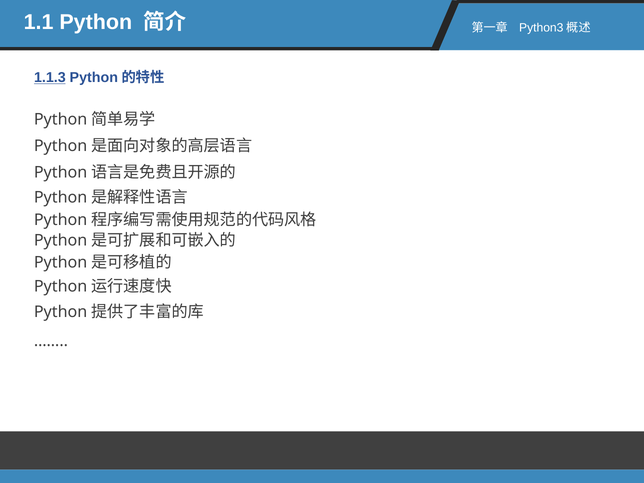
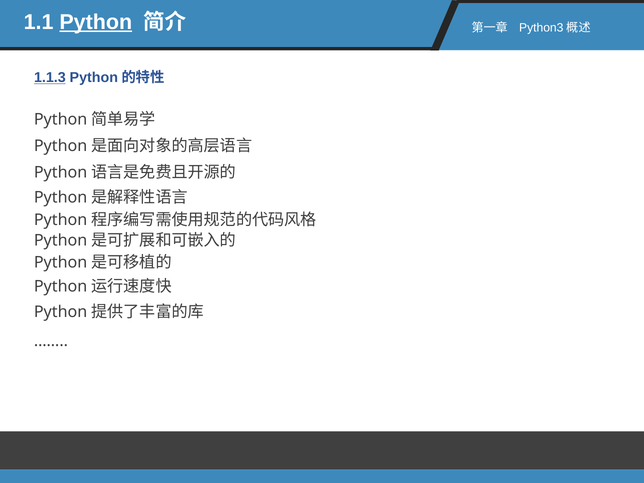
Python underline: none -> present (96, 22)
